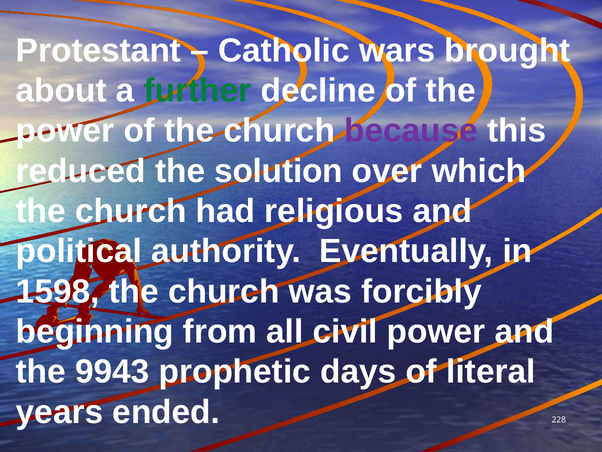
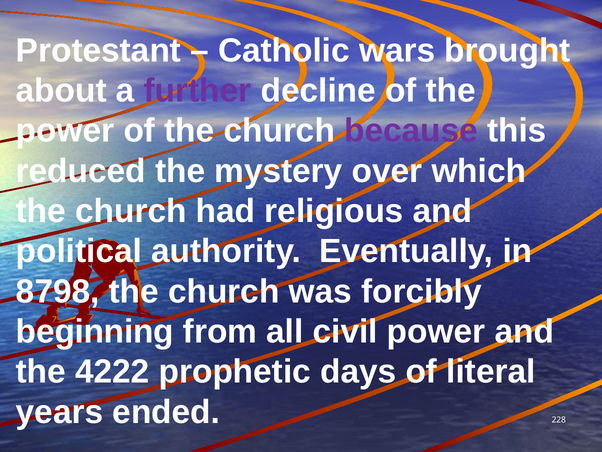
further colour: green -> purple (198, 91)
solution: solution -> mystery (278, 171)
1598: 1598 -> 8798 (58, 291)
9943: 9943 -> 4222 (112, 371)
